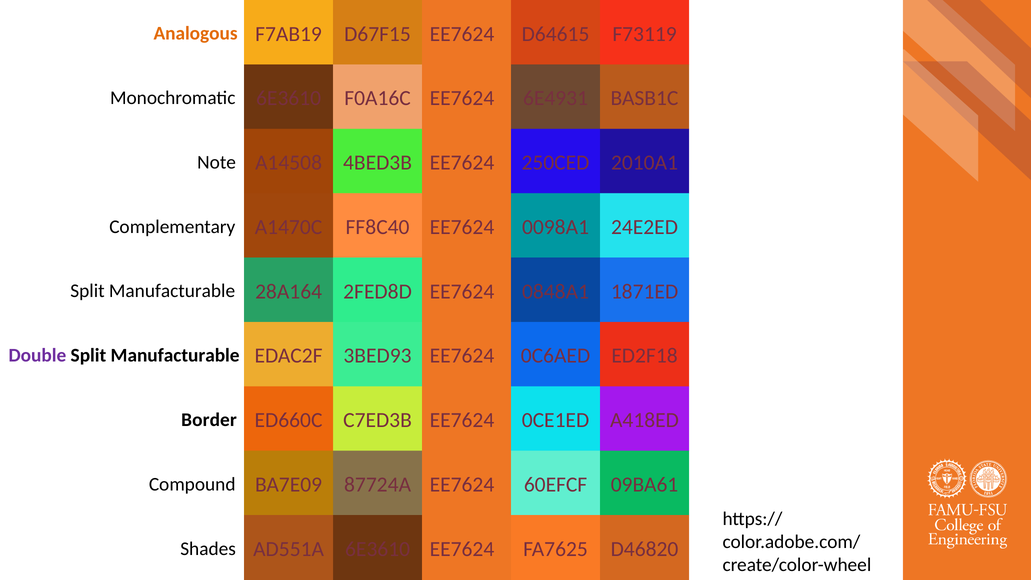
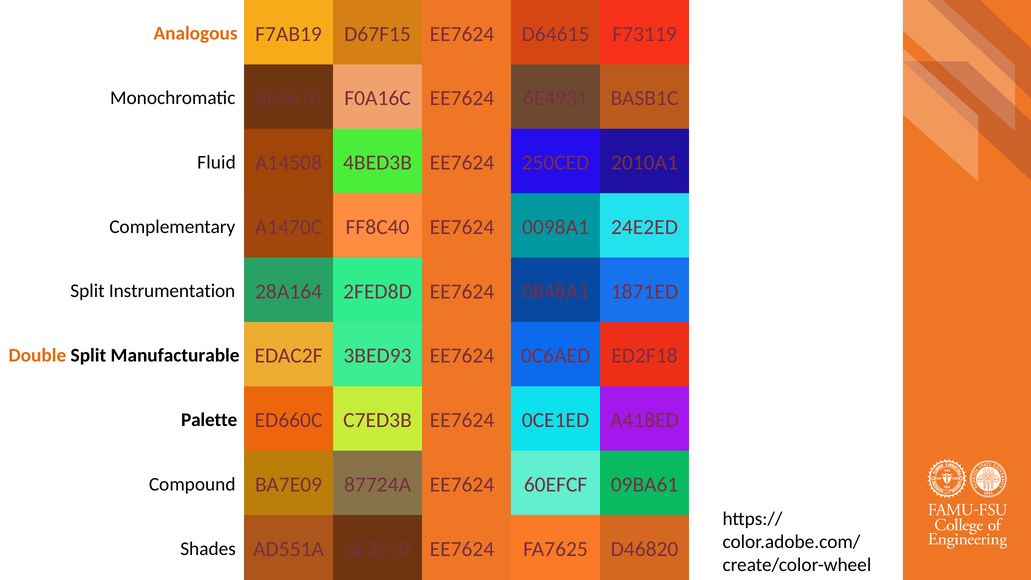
Note: Note -> Fluid (217, 162)
Manufacturable: Manufacturable -> Instrumentation (172, 291)
Double colour: purple -> orange (37, 355)
Border: Border -> Palette (209, 420)
